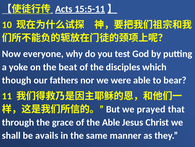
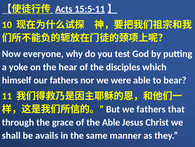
beat: beat -> hear (68, 67)
though: though -> himself (17, 80)
we prayed: prayed -> fathers (151, 109)
